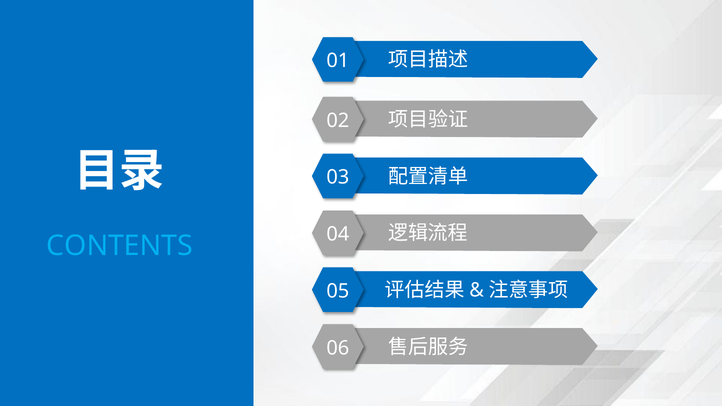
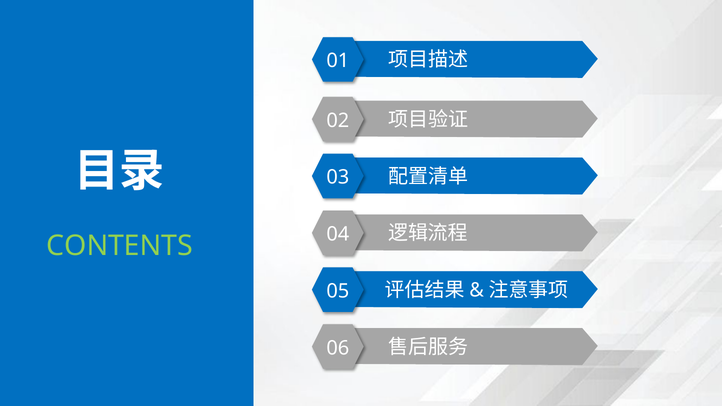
CONTENTS colour: light blue -> light green (120, 246)
